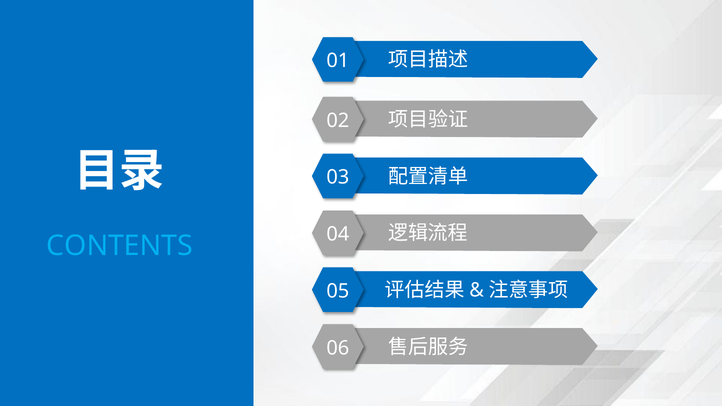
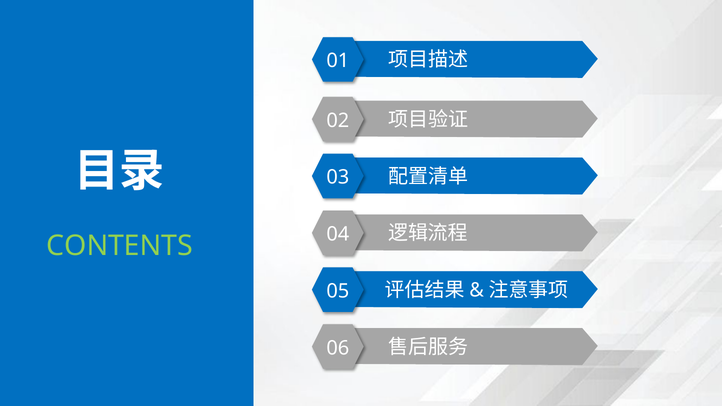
CONTENTS colour: light blue -> light green (120, 246)
